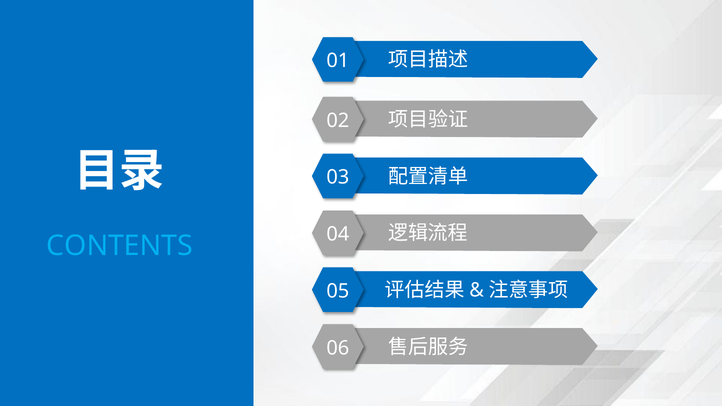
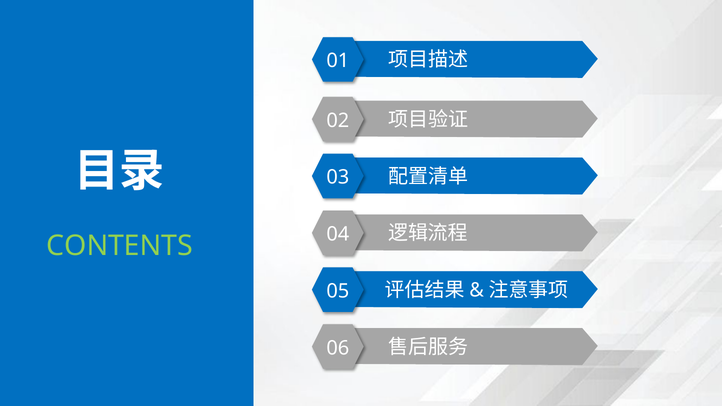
CONTENTS colour: light blue -> light green (120, 246)
